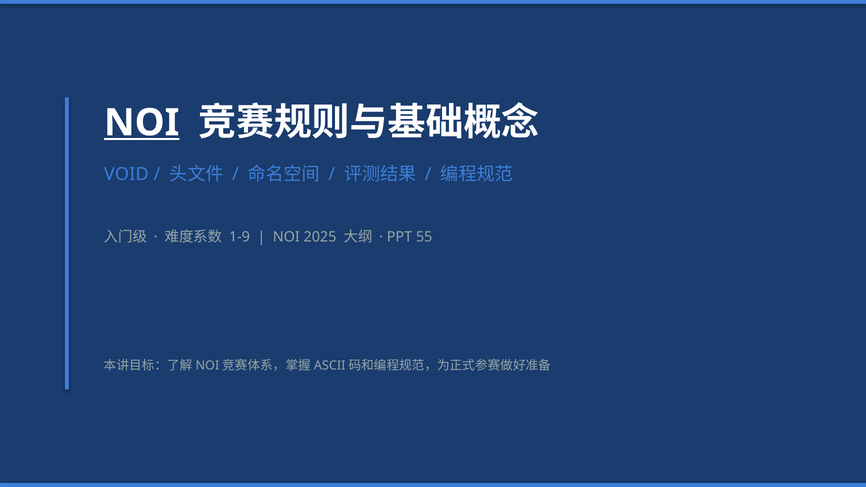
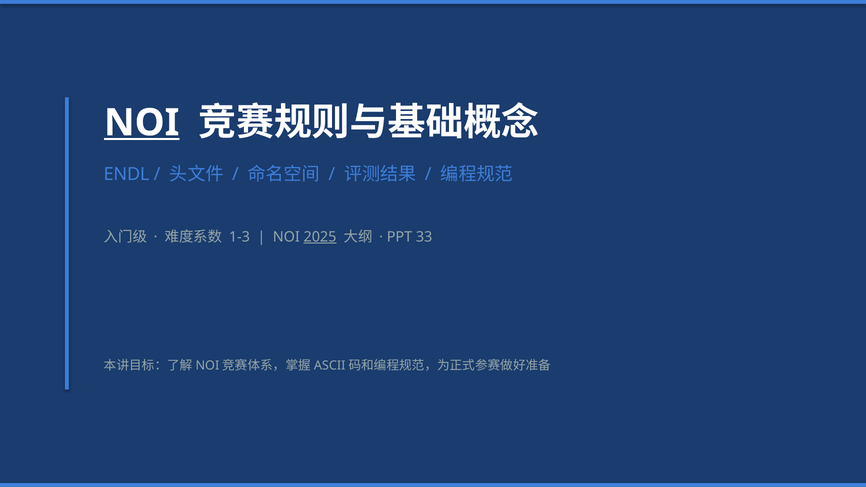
VOID: VOID -> ENDL (127, 174)
1-9: 1-9 -> 1-3 (239, 237)
2025 underline: none -> present (320, 237)
55: 55 -> 33 (424, 237)
